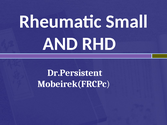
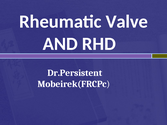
Small: Small -> Valve (127, 22)
